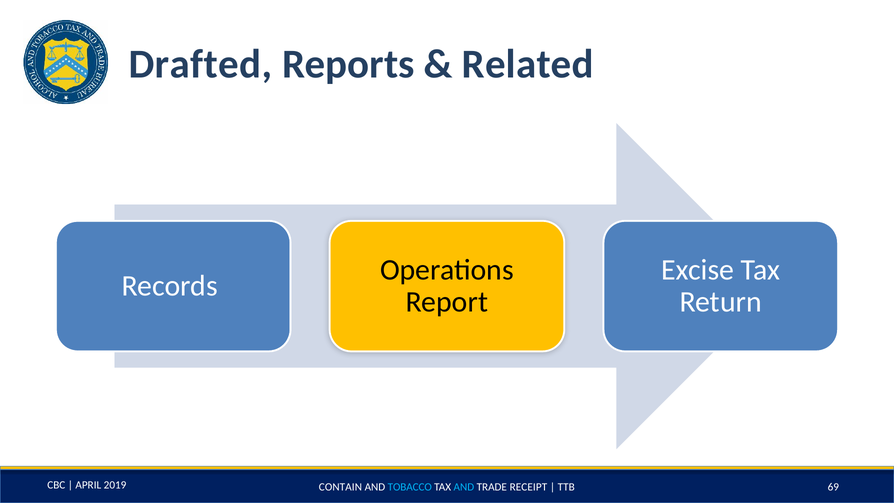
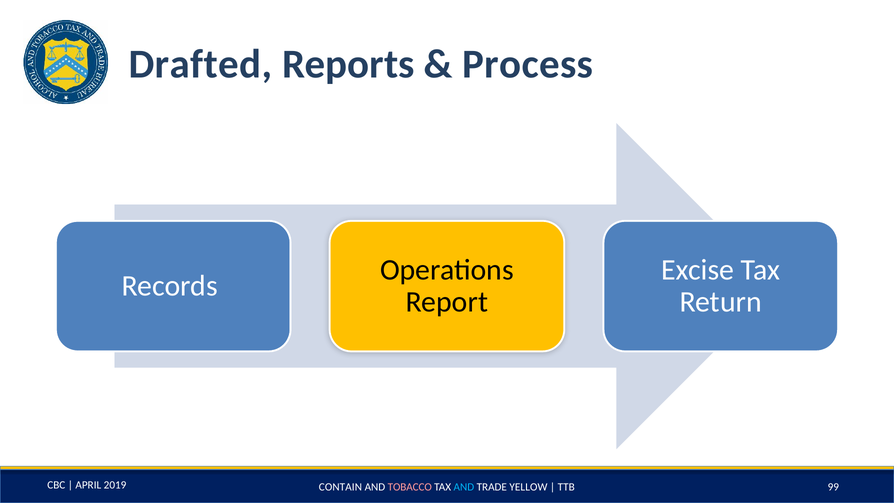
Related: Related -> Process (528, 64)
TOBACCO colour: light blue -> pink (410, 487)
RECEIPT: RECEIPT -> YELLOW (528, 487)
69: 69 -> 99 (833, 487)
